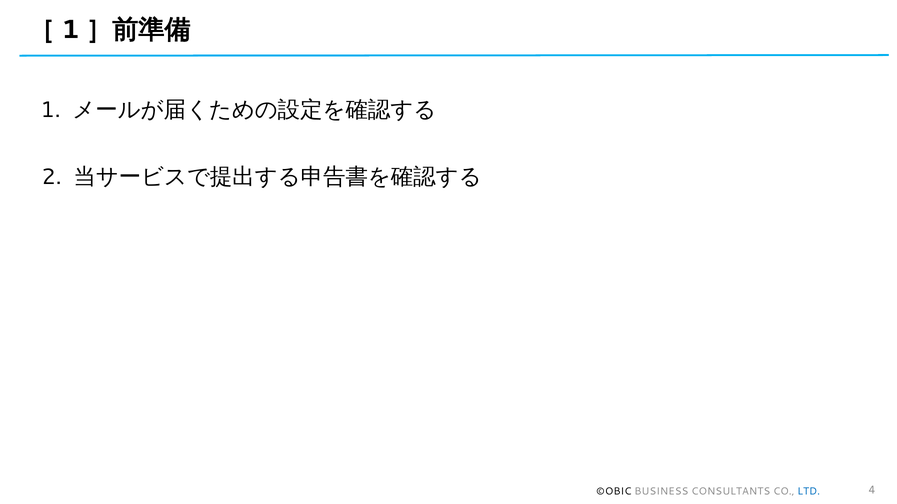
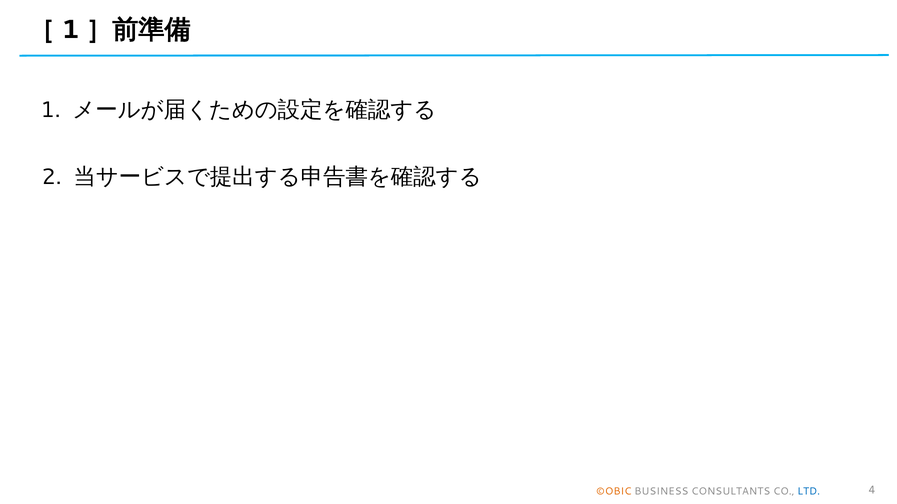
©OBIC colour: black -> orange (614, 492)
